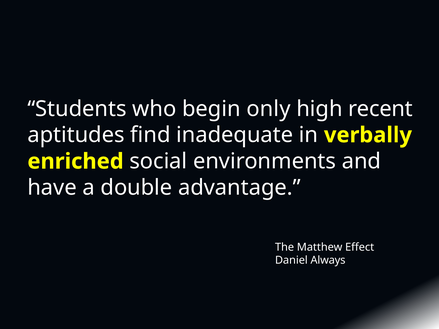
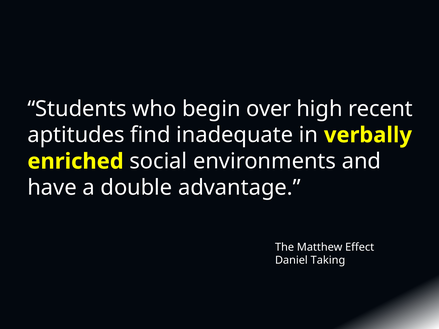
only: only -> over (269, 109)
Always: Always -> Taking (328, 260)
